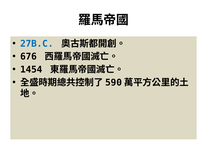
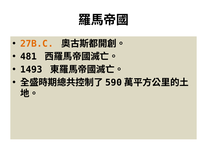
27B.C colour: blue -> orange (37, 43)
676: 676 -> 481 (28, 56)
1454: 1454 -> 1493 (31, 69)
